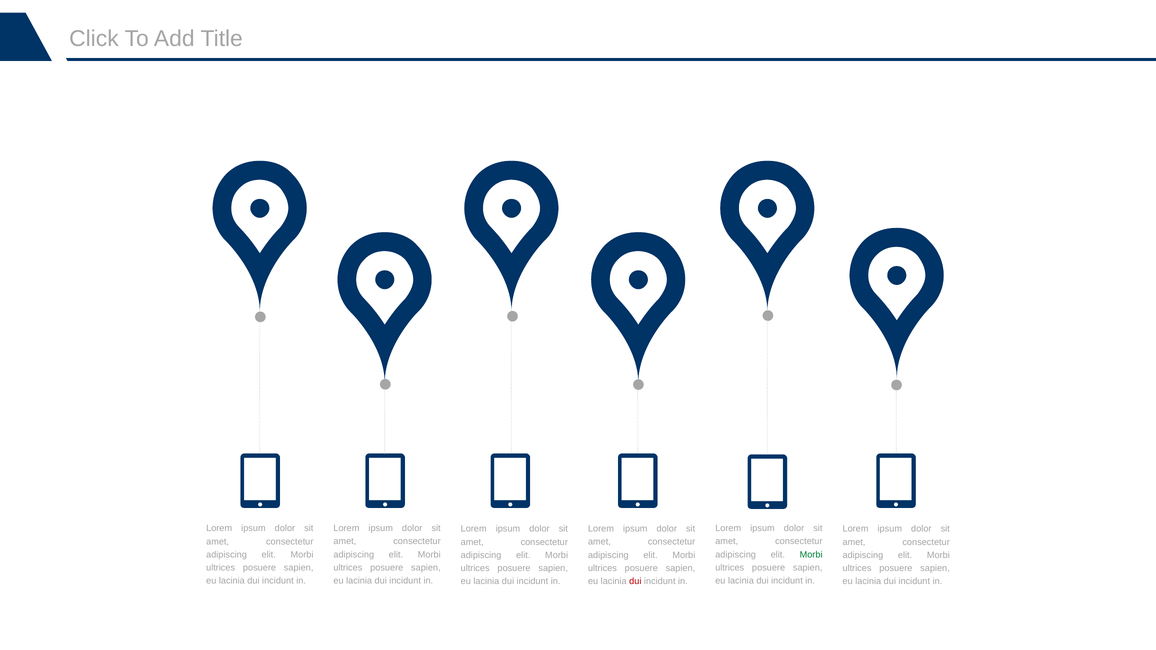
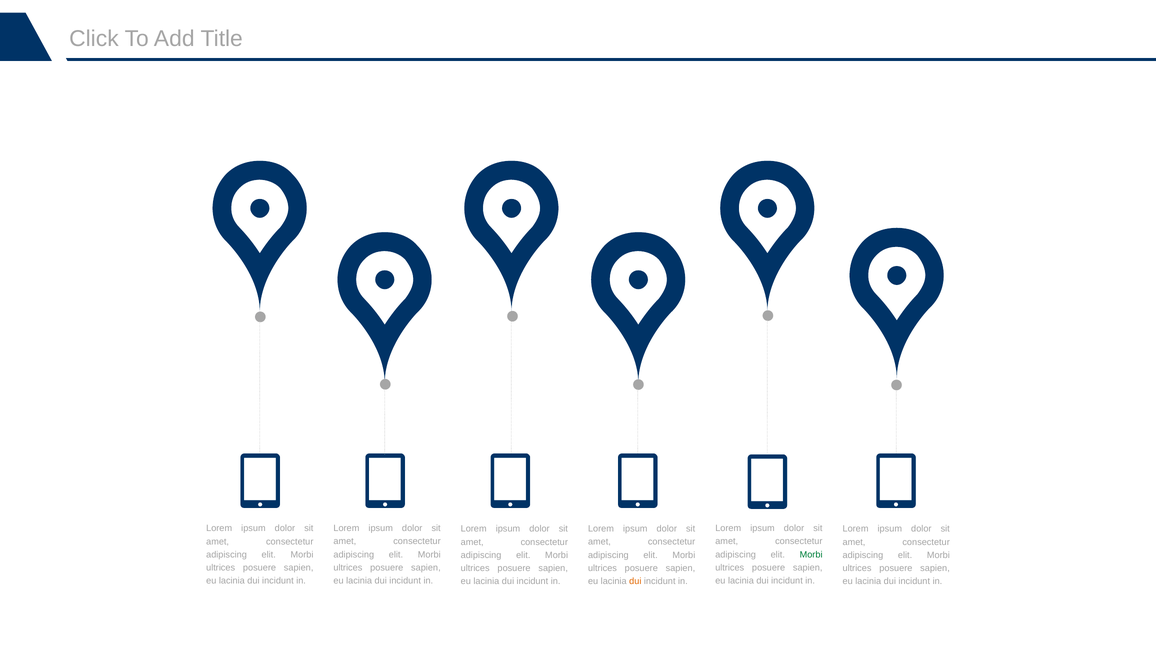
dui colour: red -> orange (635, 581)
